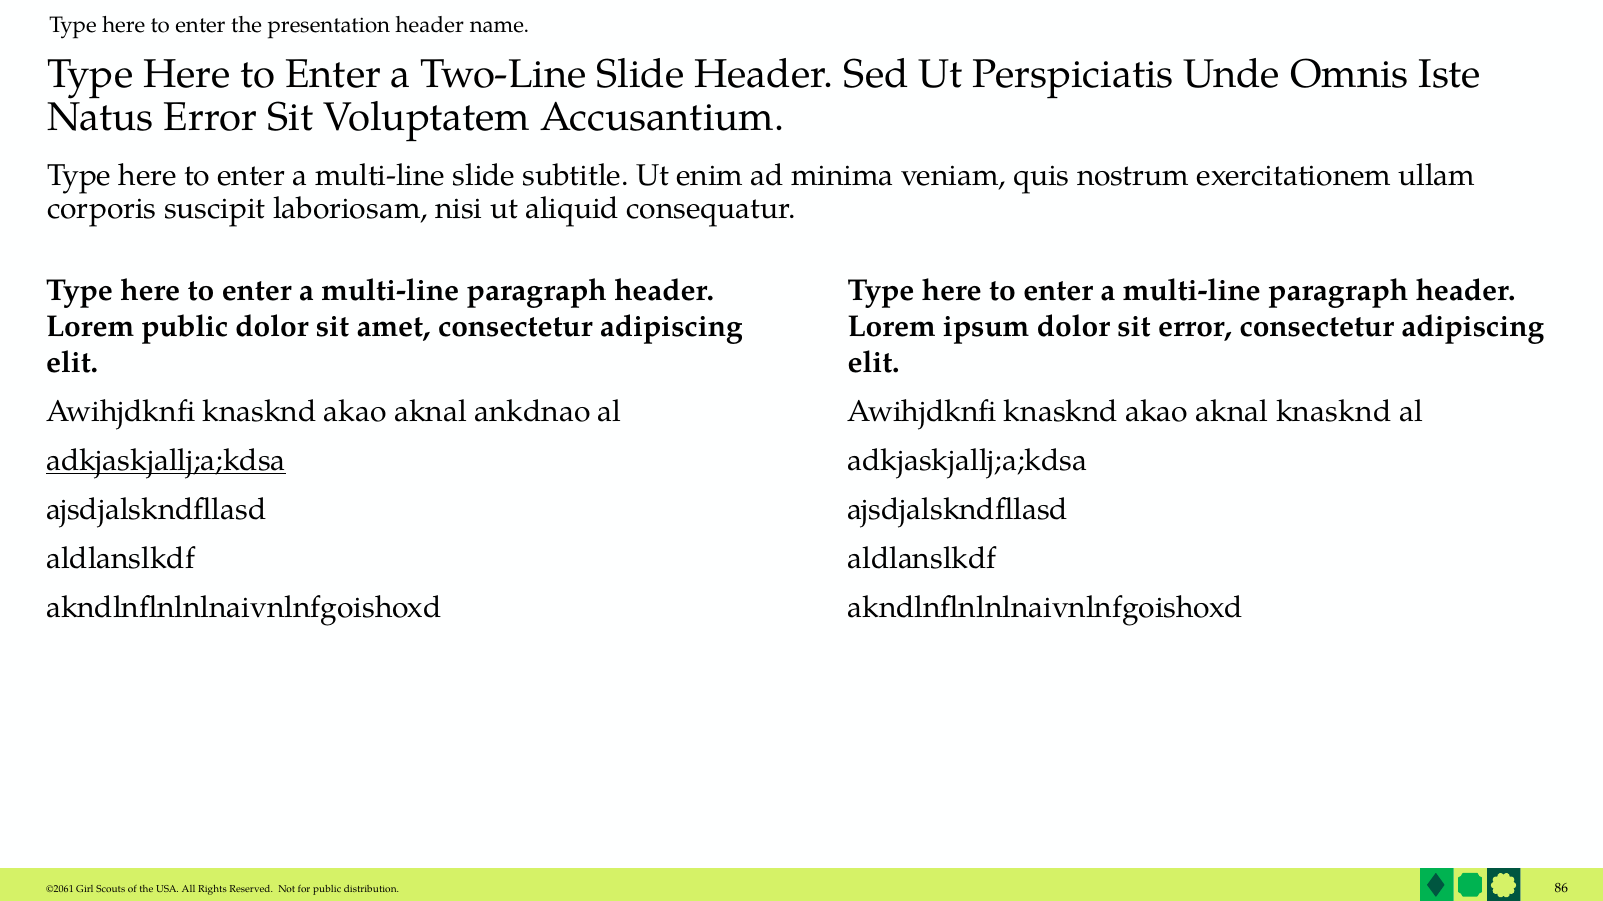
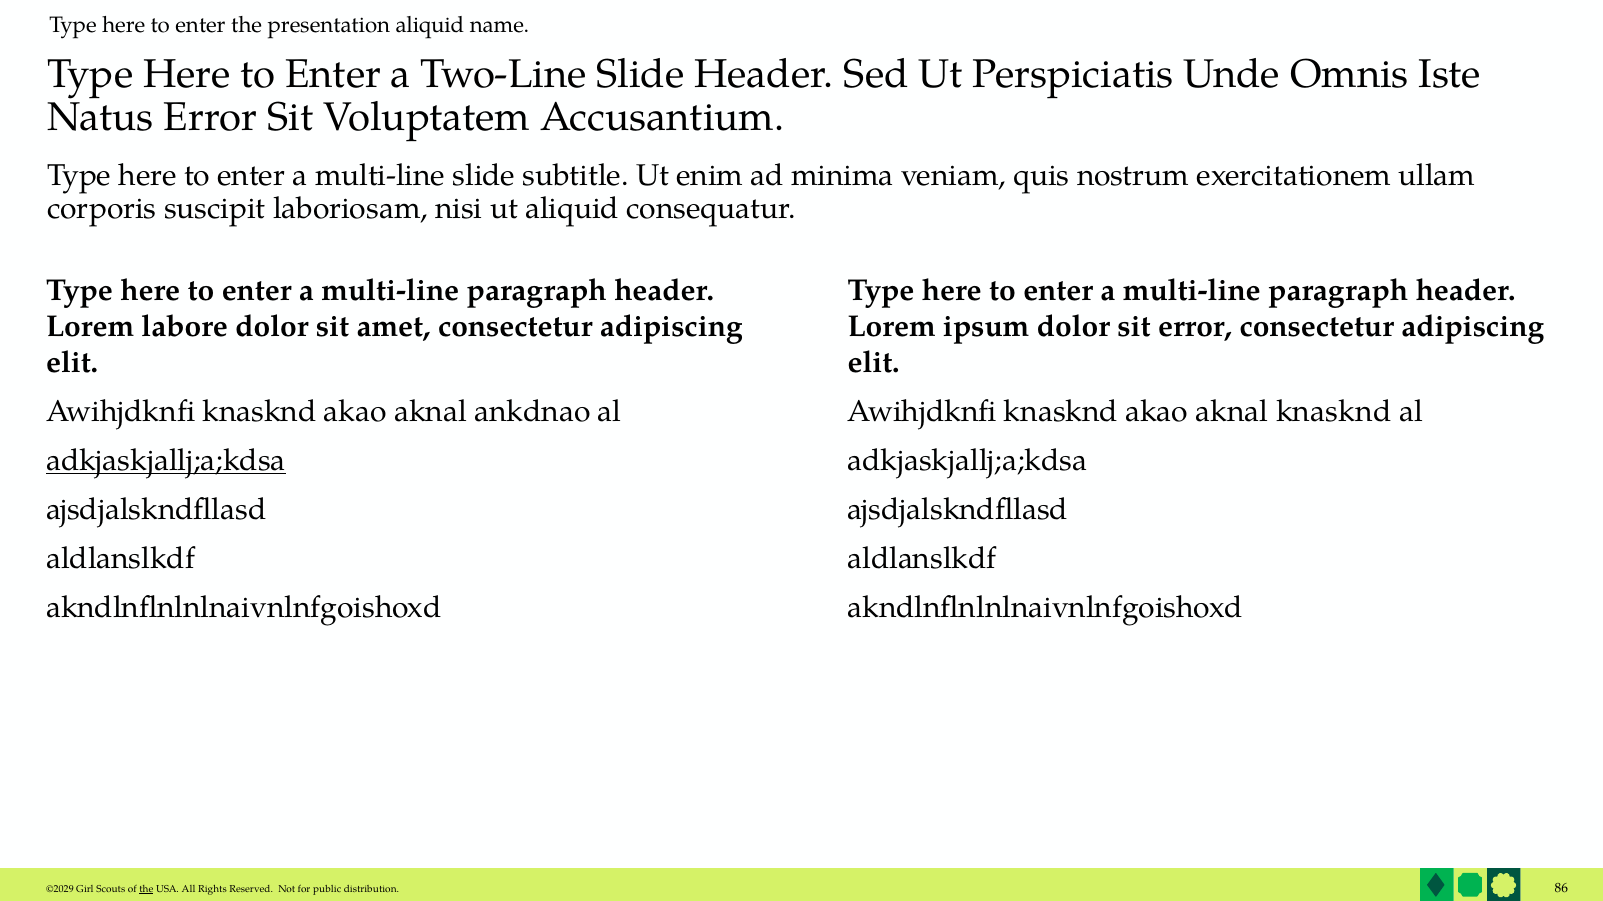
presentation header: header -> aliquid (430, 25)
Lorem public: public -> labore (185, 327)
©2061: ©2061 -> ©2029 (60, 890)
the underline: none -> present (146, 890)
